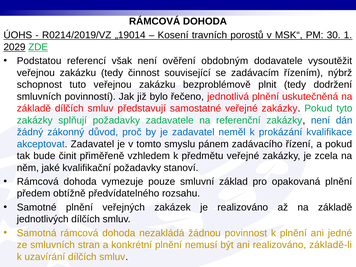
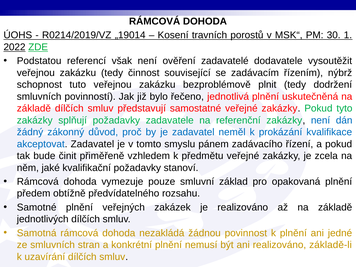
2029: 2029 -> 2022 (14, 47)
obdobným: obdobným -> zadavatelé (225, 61)
